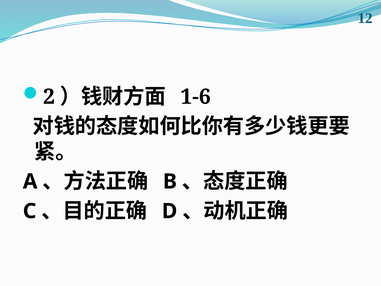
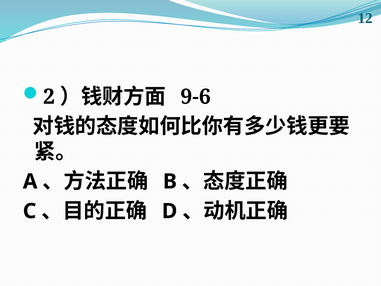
1-6: 1-6 -> 9-6 (196, 97)
